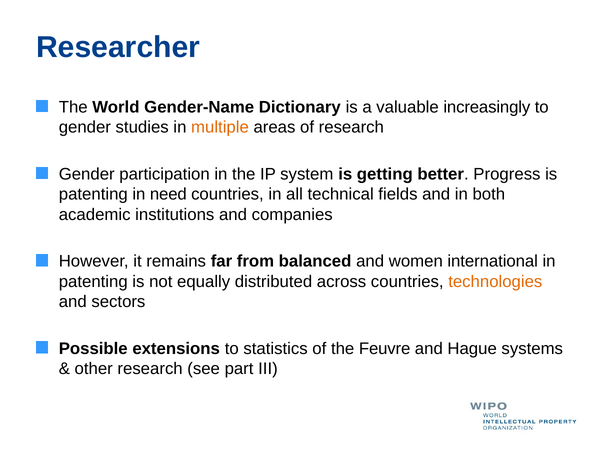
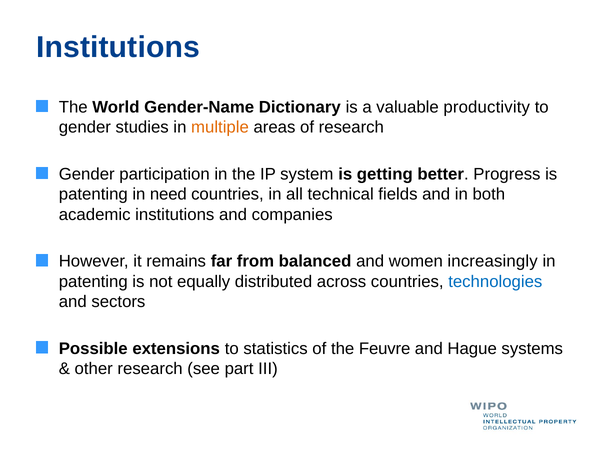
Researcher: Researcher -> Institutions (118, 47)
increasingly: increasingly -> productivity (487, 107)
international: international -> increasingly (493, 262)
technologies colour: orange -> blue (495, 282)
